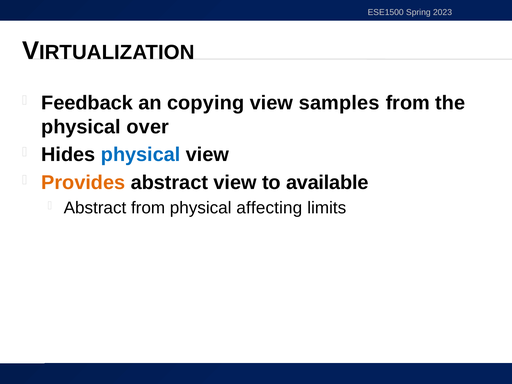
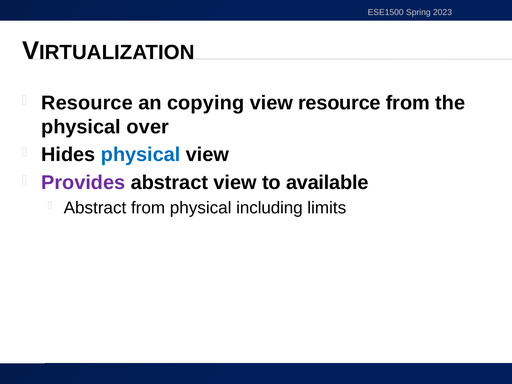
Feedback: Feedback -> Resource (87, 103)
view samples: samples -> resource (339, 103)
Provides colour: orange -> purple (83, 183)
affecting: affecting -> including (269, 208)
